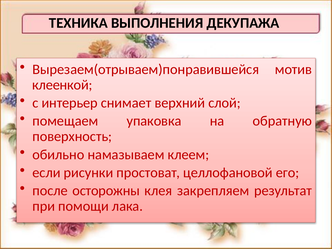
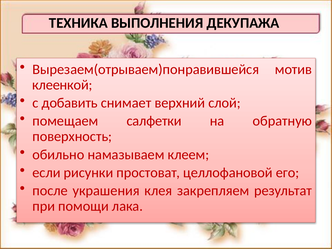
интерьер: интерьер -> добавить (70, 103)
упаковка: упаковка -> салфетки (154, 121)
осторожны: осторожны -> украшения (106, 191)
